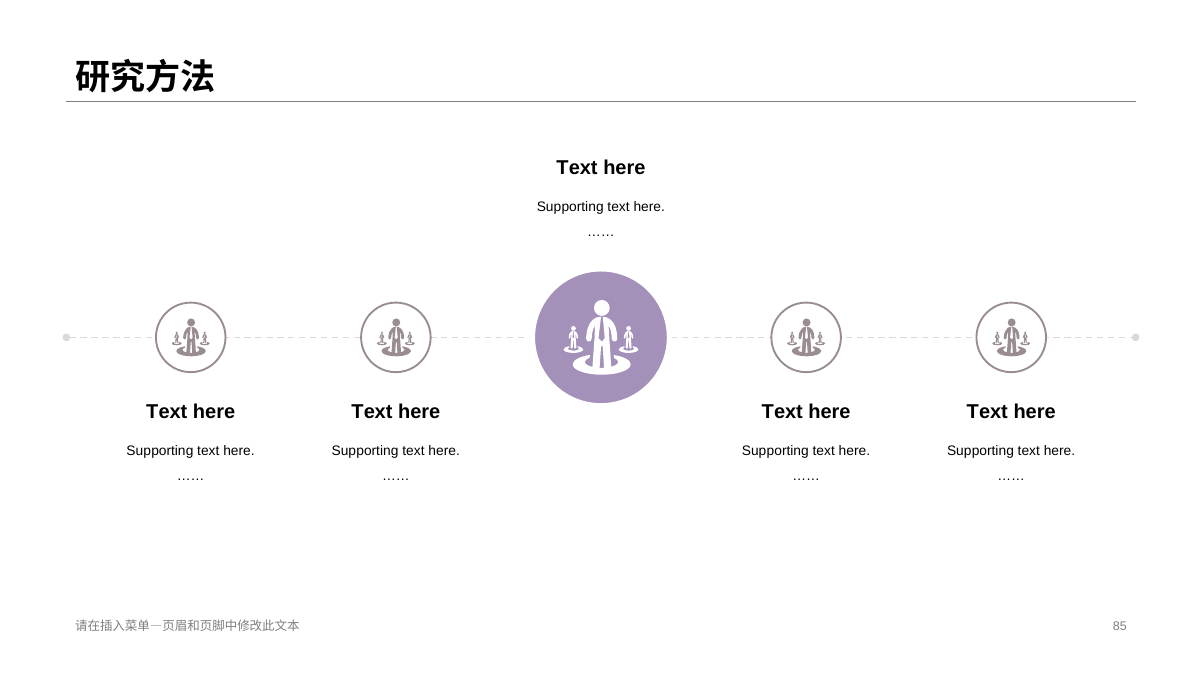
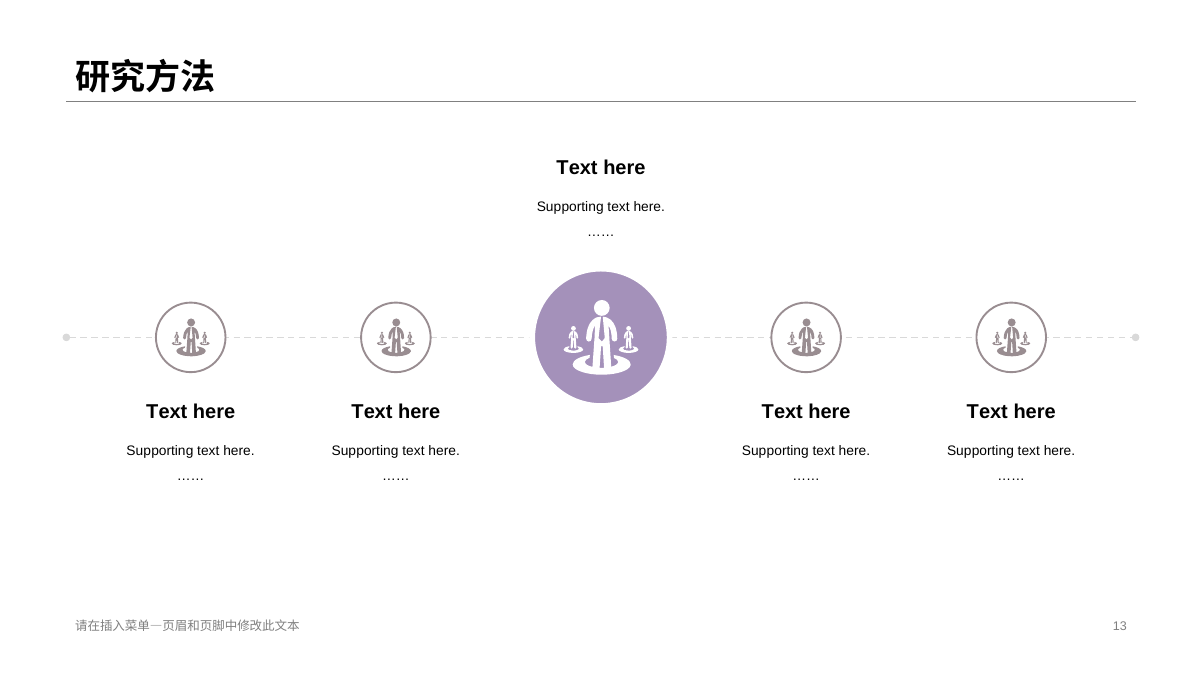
85: 85 -> 13 (1120, 626)
